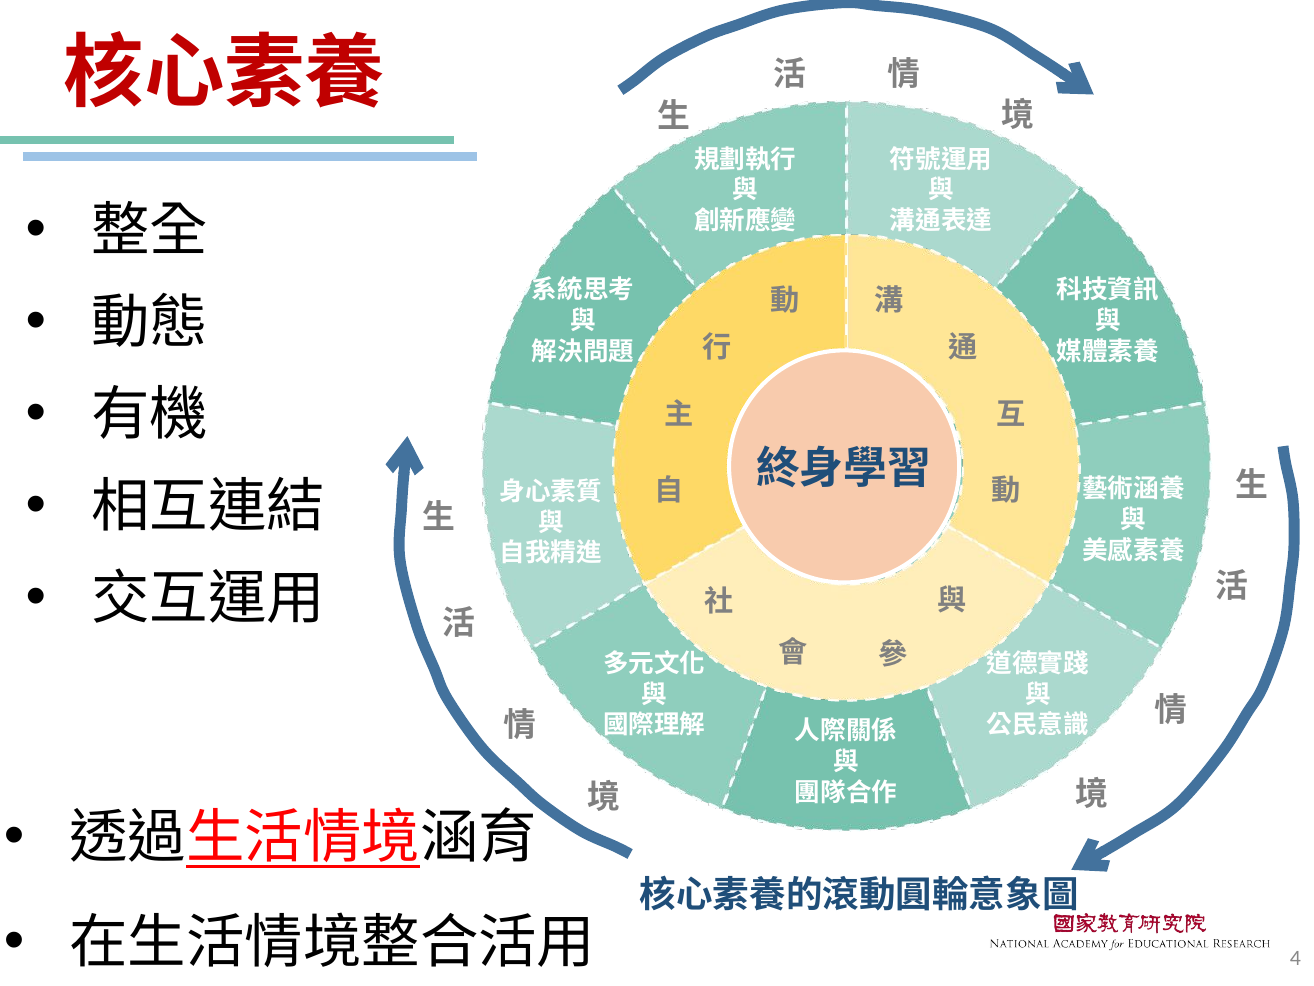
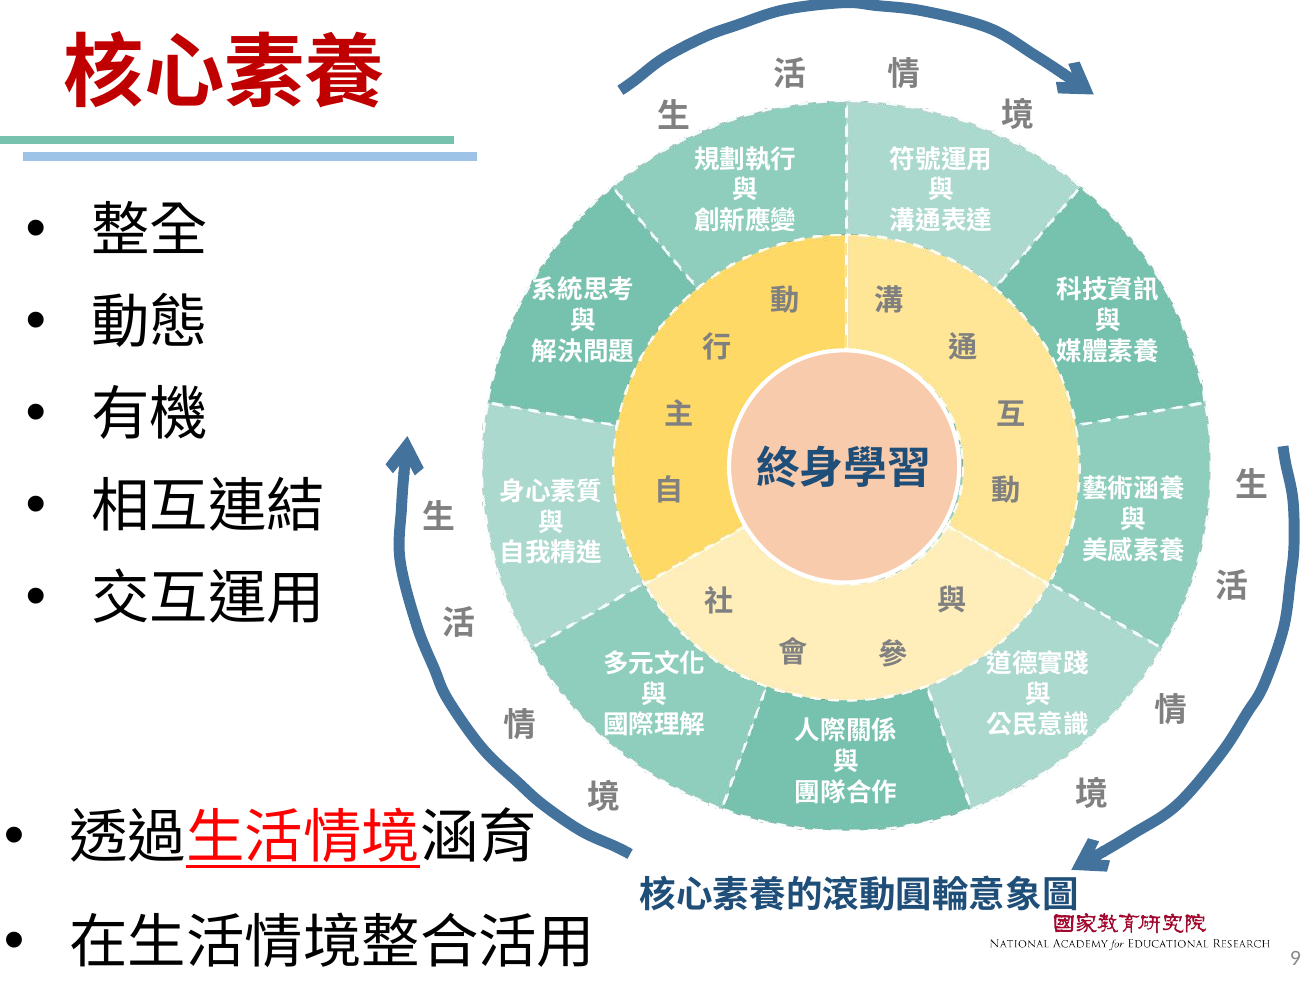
4: 4 -> 9 (1295, 958)
